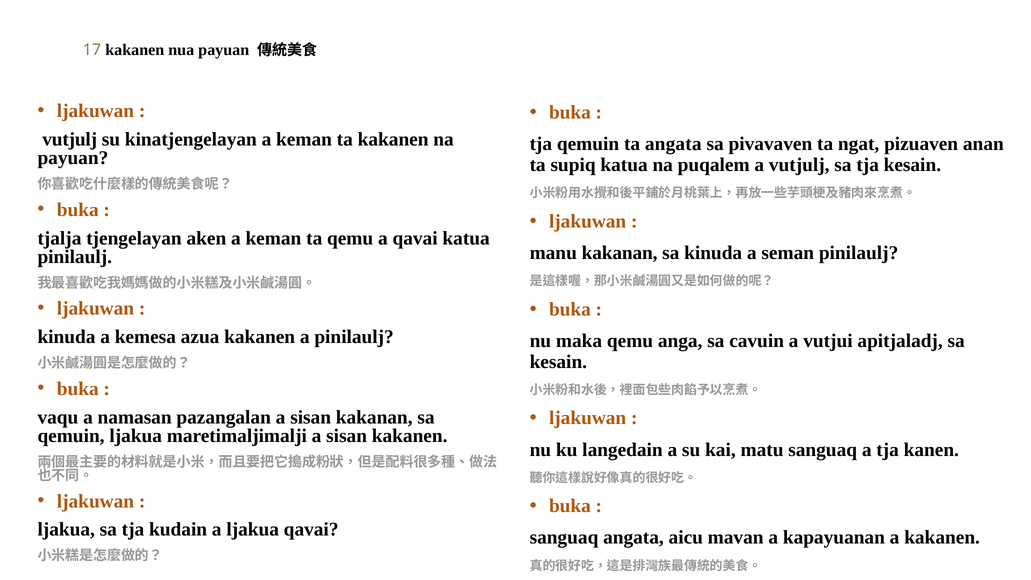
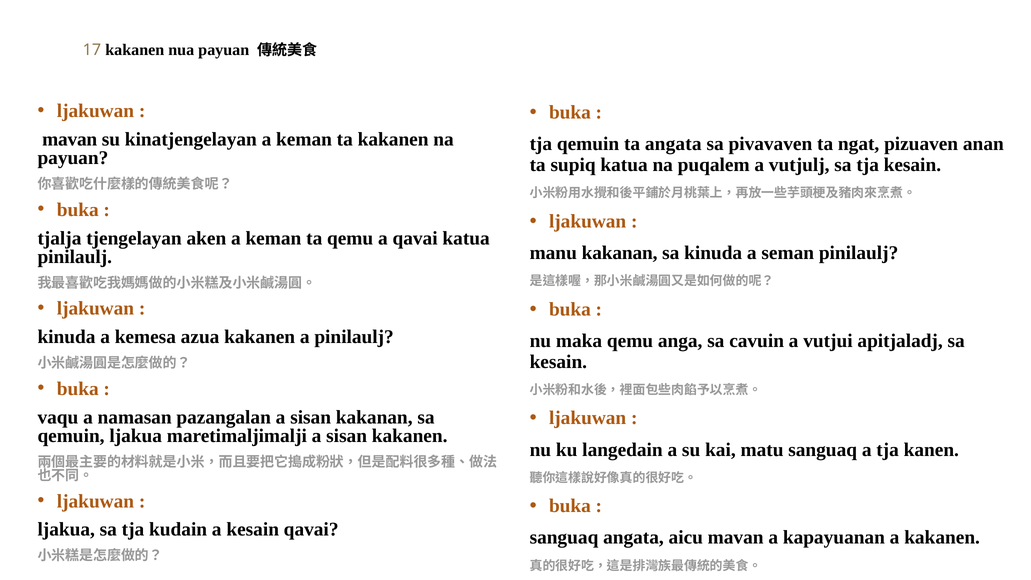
vutjulj: vutjulj -> mavan (70, 139)
a ljakua: ljakua -> kesain (253, 530)
